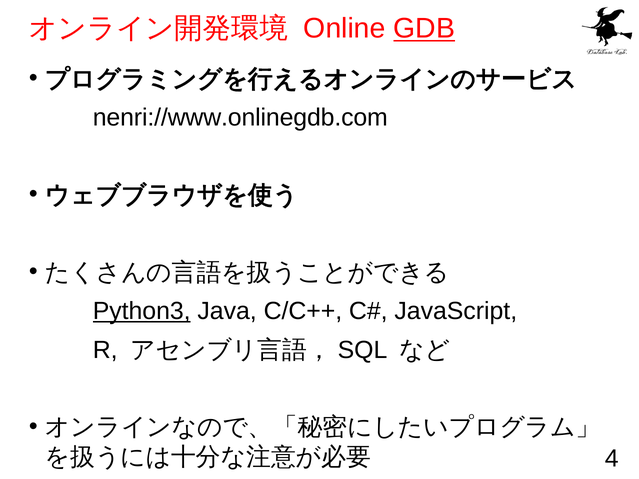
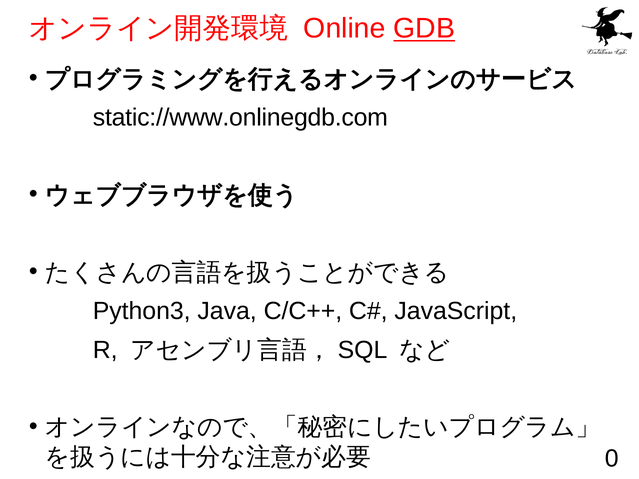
nenri://www.onlinegdb.com: nenri://www.onlinegdb.com -> static://www.onlinegdb.com (240, 118)
Python3 underline: present -> none (142, 311)
4: 4 -> 0 (612, 459)
